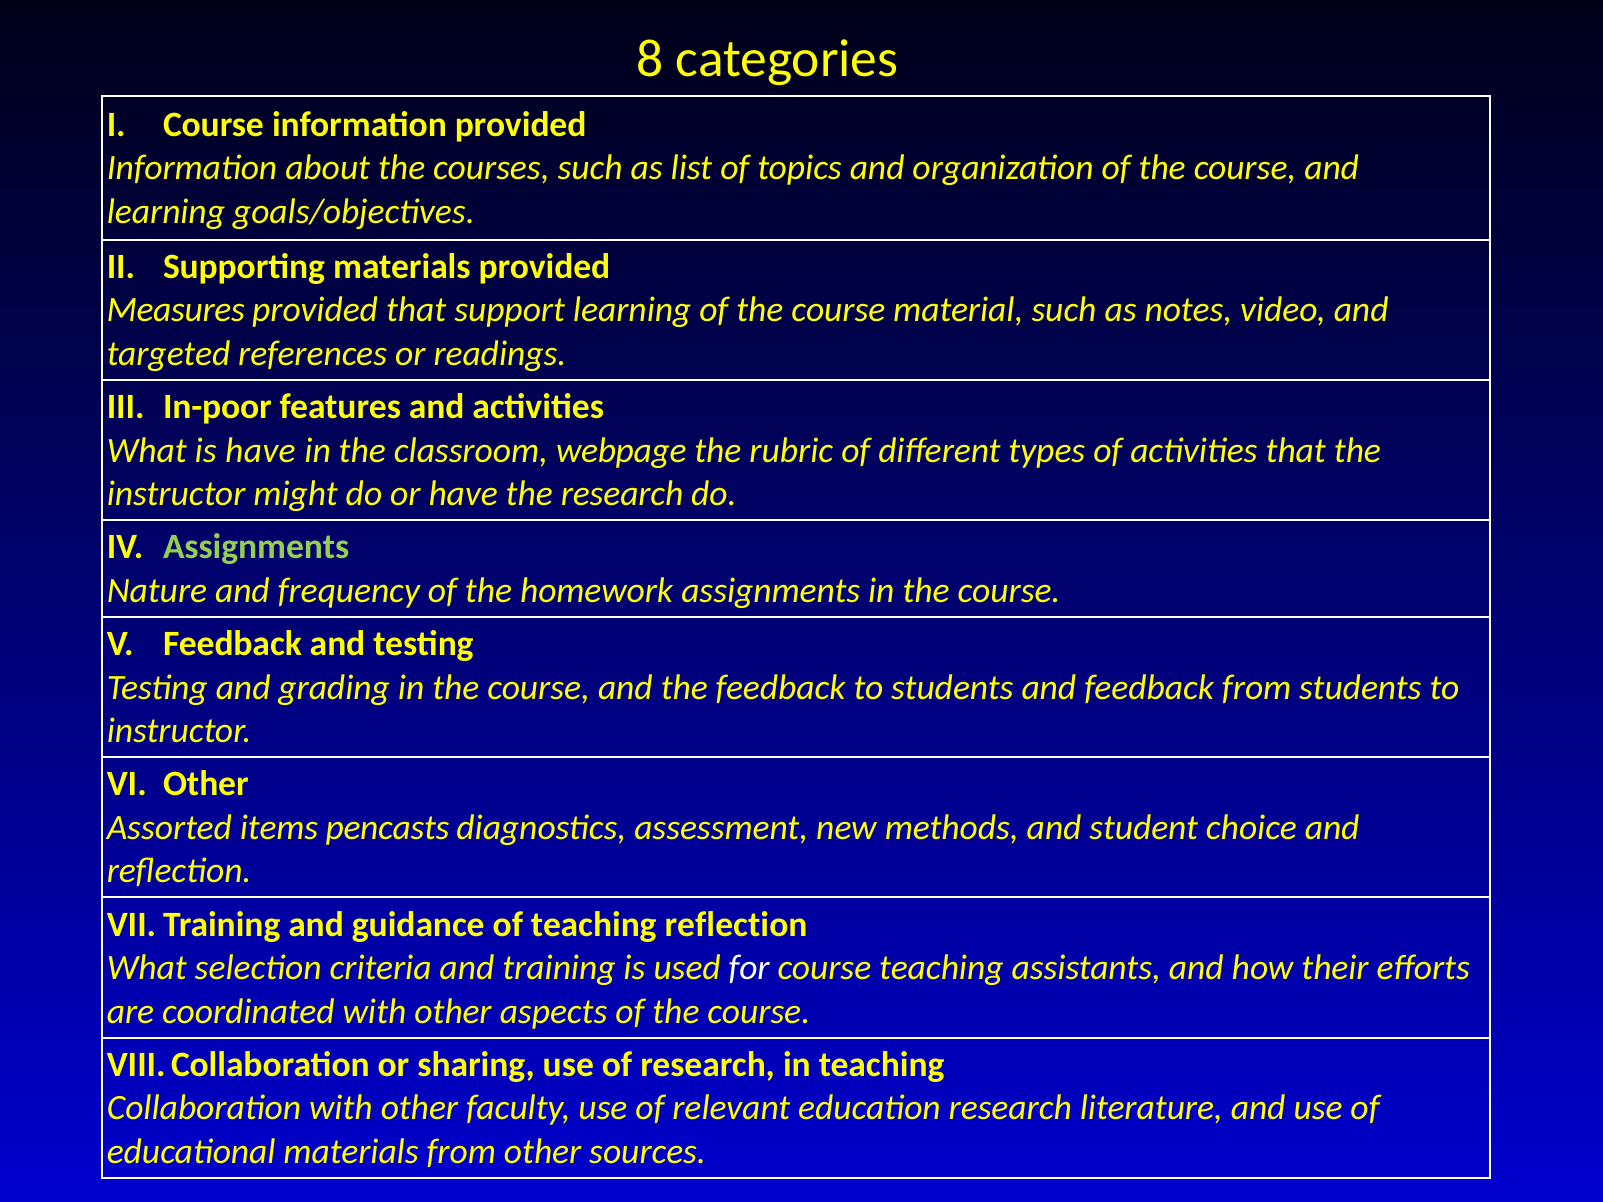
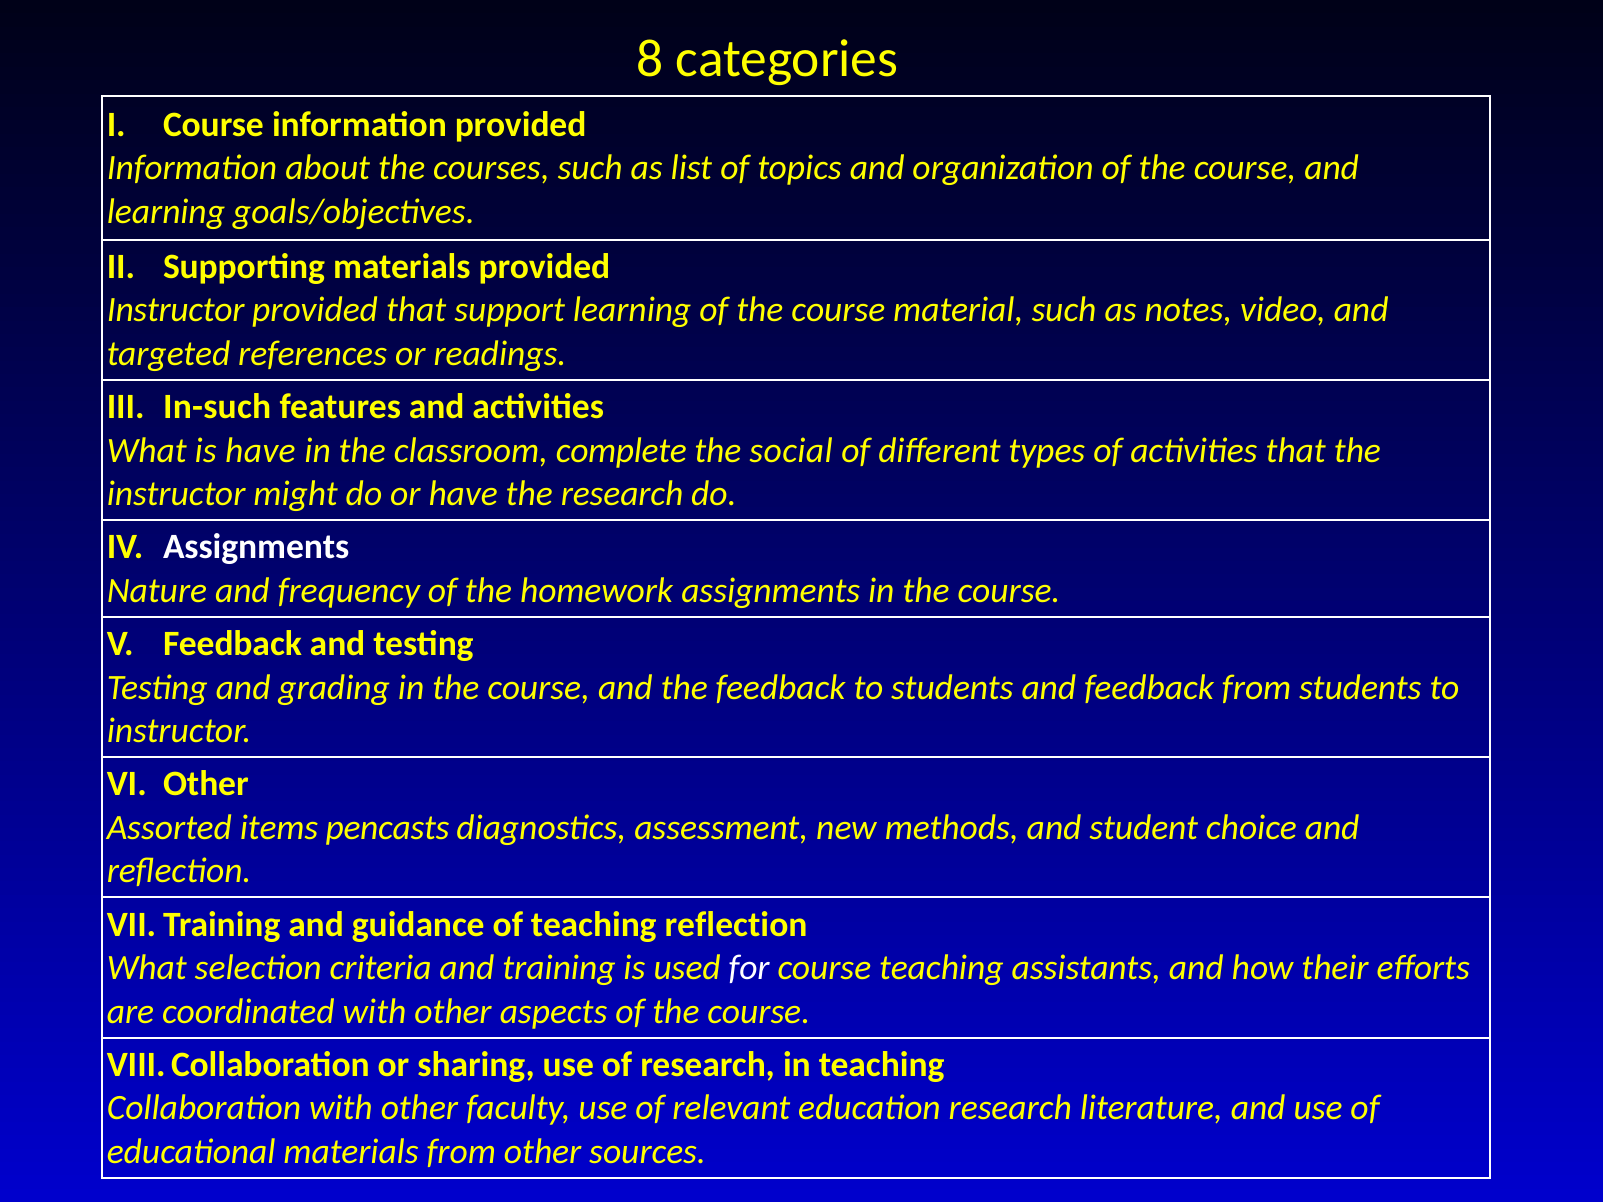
Measures: Measures -> Instructor (176, 310)
In-poor: In-poor -> In-such (217, 407)
webpage: webpage -> complete (621, 450)
rubric: rubric -> social (791, 450)
Assignments colour: light green -> white (256, 547)
